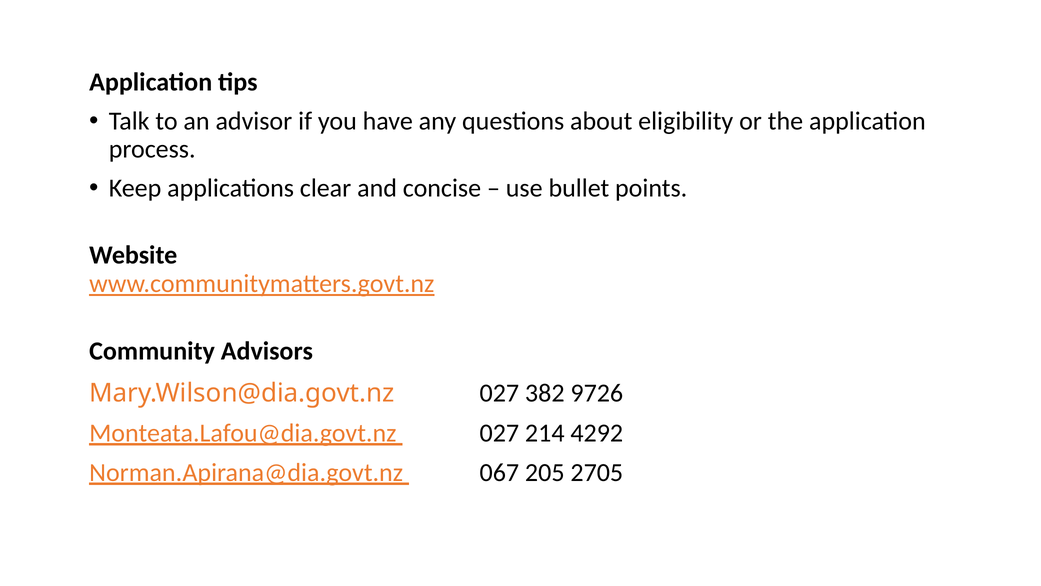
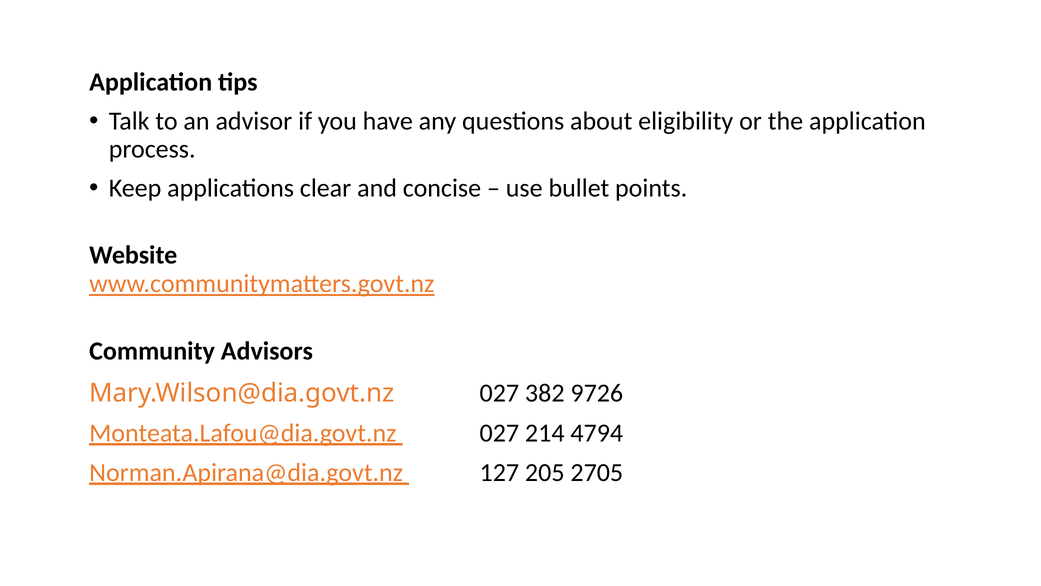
4292: 4292 -> 4794 (597, 433)
067: 067 -> 127 (499, 472)
